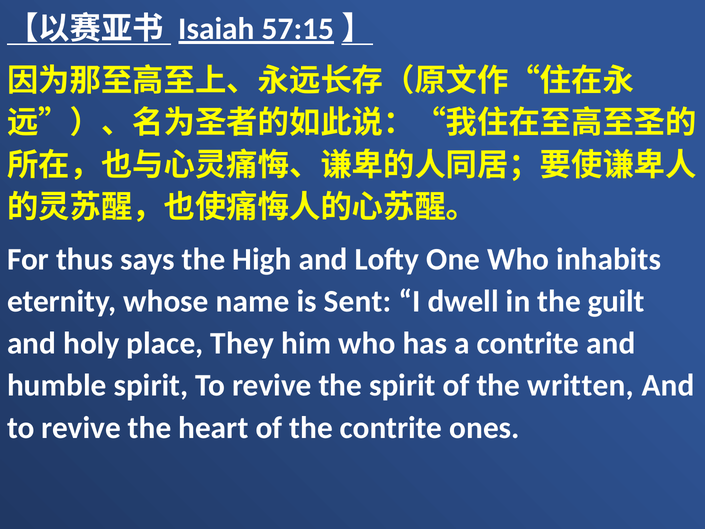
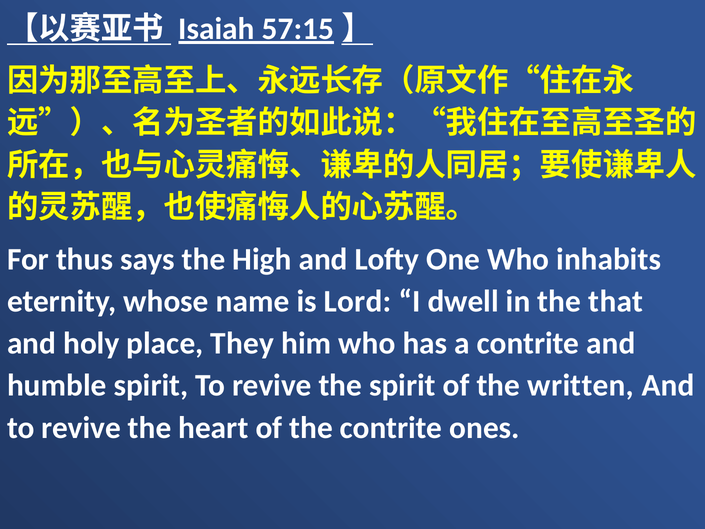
Sent: Sent -> Lord (357, 301)
guilt: guilt -> that (616, 301)
